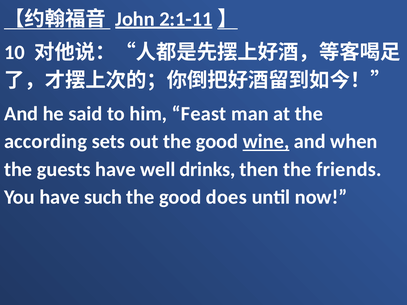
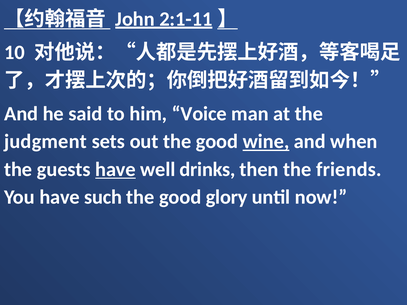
Feast: Feast -> Voice (199, 114)
according: according -> judgment (46, 142)
have underline: none -> present (115, 170)
does: does -> glory (227, 197)
